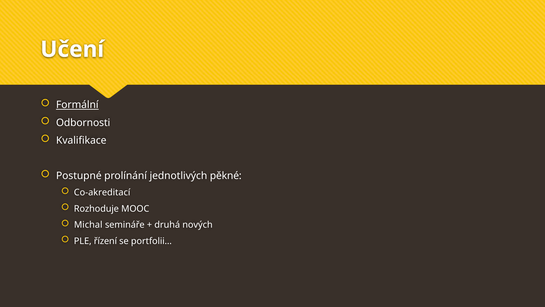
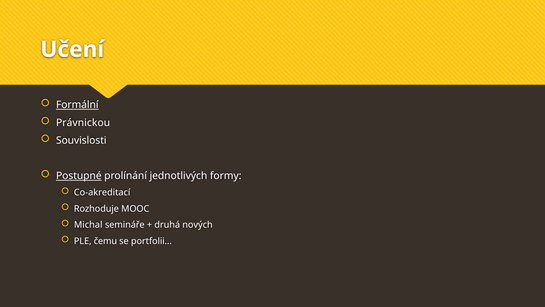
Odbornosti: Odbornosti -> Právnickou (83, 122)
Kvalifikace: Kvalifikace -> Souvislosti (81, 140)
Postupné underline: none -> present (79, 176)
pěkné: pěkné -> formy (226, 176)
řízení: řízení -> čemu (105, 241)
